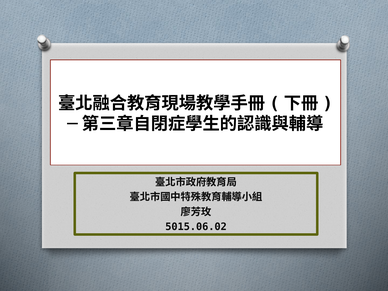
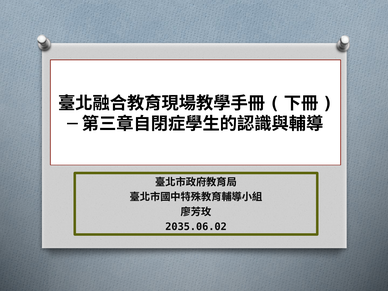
5015.06.02: 5015.06.02 -> 2035.06.02 (196, 227)
